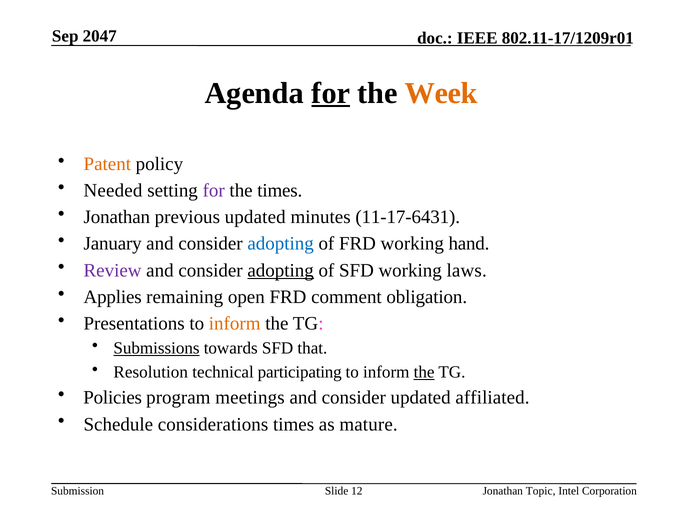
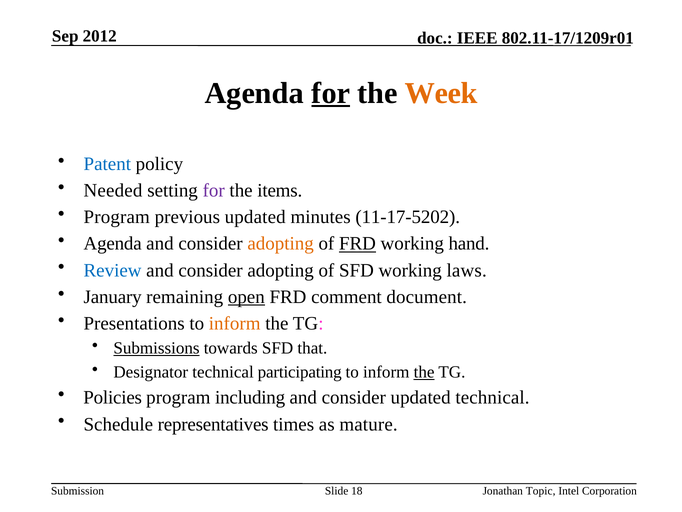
2047: 2047 -> 2012 (100, 36)
Patent colour: orange -> blue (107, 164)
the times: times -> items (280, 190)
Jonathan: Jonathan -> Program (117, 217)
11-17-6431: 11-17-6431 -> 11-17-5202 (408, 217)
January: January -> Agenda (113, 243)
adopting colour: blue -> orange (281, 243)
FRD underline: none -> present (357, 243)
Review colour: purple -> blue (113, 270)
adopting underline: present -> none (281, 270)
Applies: Applies -> January (113, 297)
open underline: none -> present (246, 297)
obligation: obligation -> document (427, 297)
Resolution: Resolution -> Designator (151, 372)
meetings: meetings -> including (250, 397)
updated affiliated: affiliated -> technical (492, 397)
considerations: considerations -> representatives (213, 424)
12: 12 -> 18 (357, 491)
